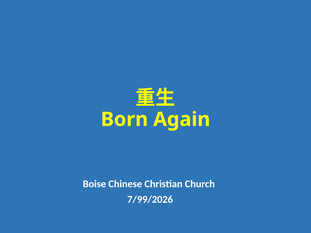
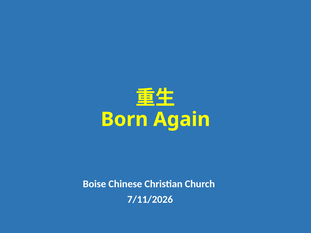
7/99/2026: 7/99/2026 -> 7/11/2026 (150, 200)
